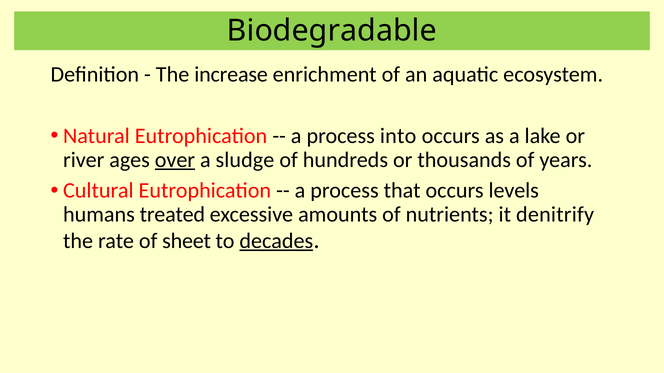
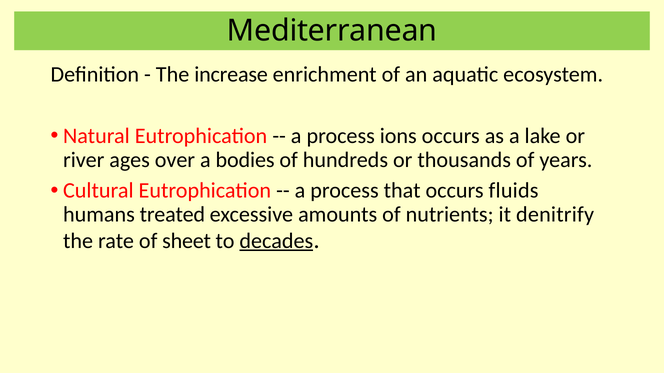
Biodegradable: Biodegradable -> Mediterranean (332, 31)
into: into -> ions (398, 136)
over underline: present -> none (175, 160)
sludge: sludge -> bodies (245, 160)
levels: levels -> fluids (514, 191)
